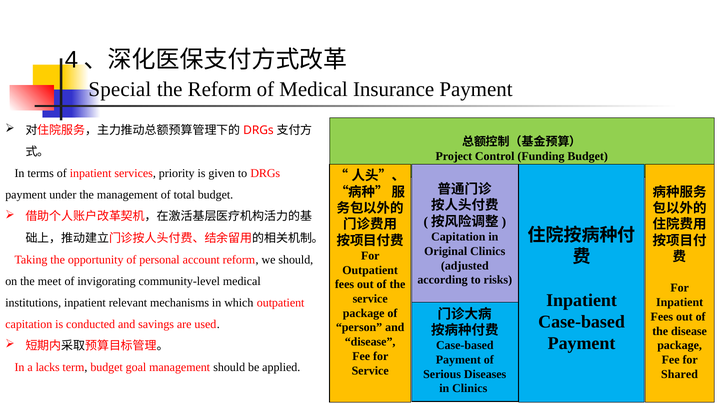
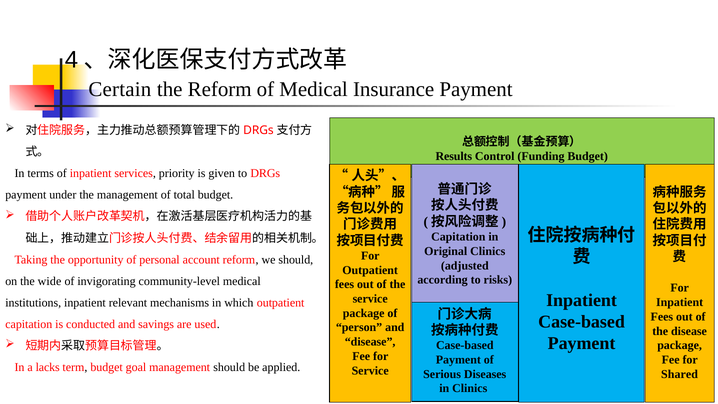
Special: Special -> Certain (120, 90)
Project: Project -> Results (454, 156)
meet: meet -> wide (50, 281)
